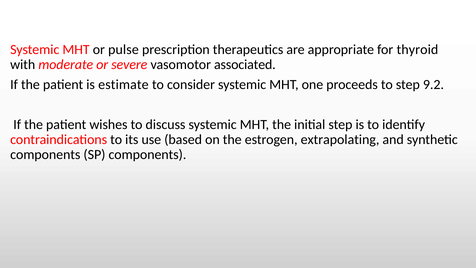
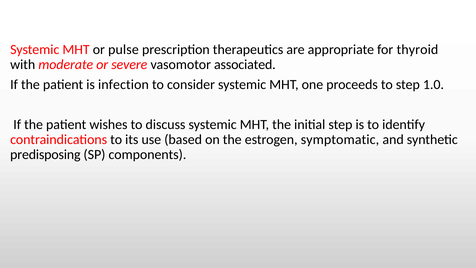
estimate: estimate -> infection (123, 84)
9.2: 9.2 -> 1.0 (433, 84)
extrapolating: extrapolating -> symptomatic (340, 139)
components: components -> predisposing (45, 154)
